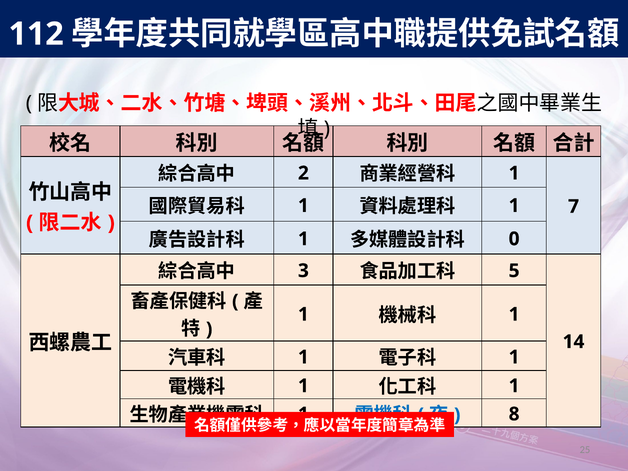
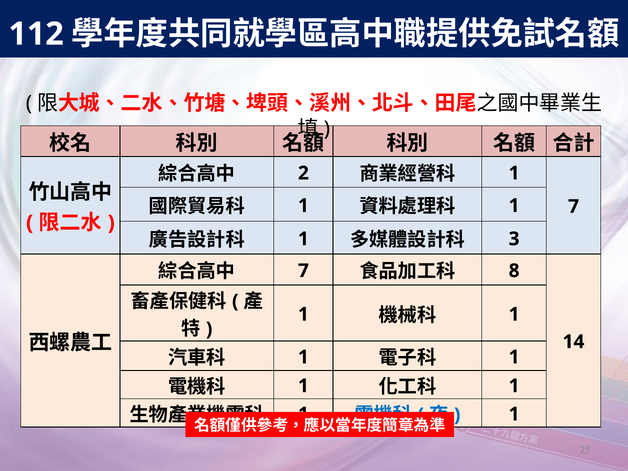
0: 0 -> 3 (514, 239)
3: 3 -> 7 (303, 271)
5: 5 -> 8 (514, 271)
8: 8 -> 1 (514, 414)
